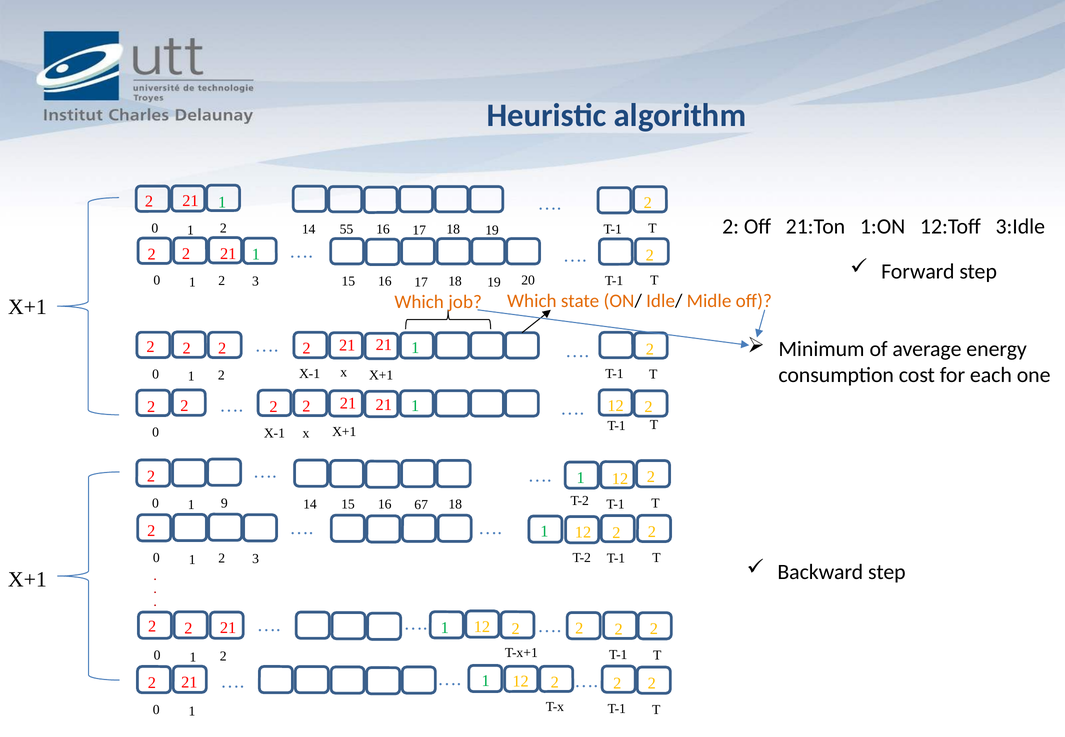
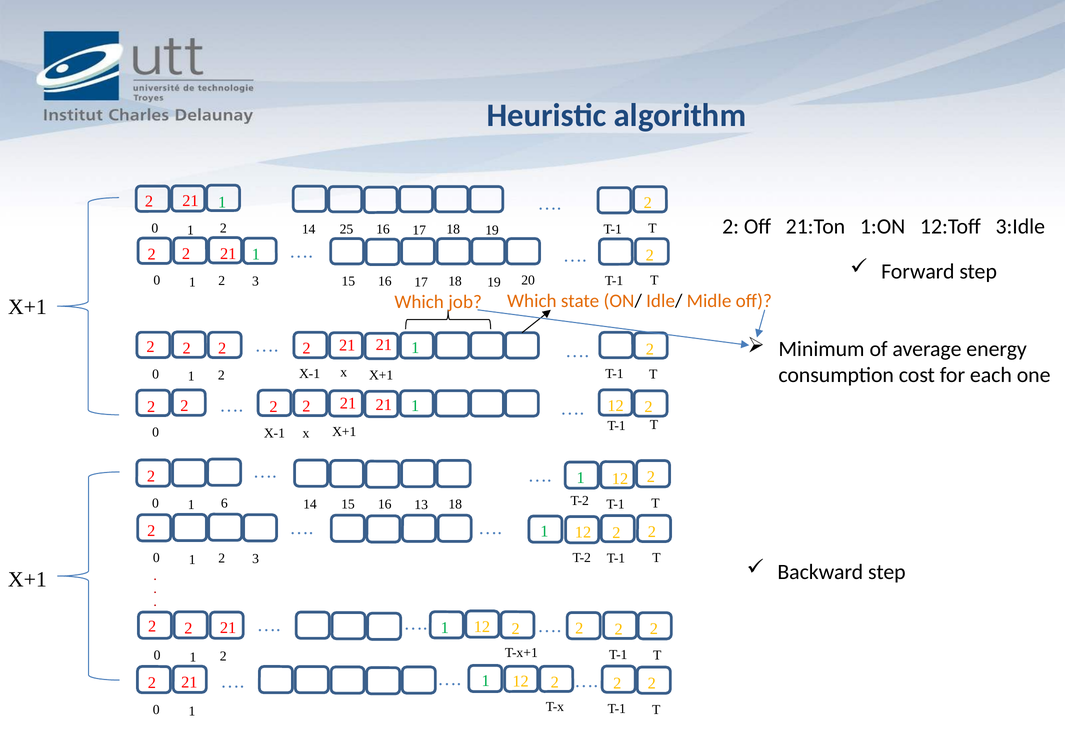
55: 55 -> 25 (347, 229)
9: 9 -> 6 (224, 503)
67: 67 -> 13 (421, 505)
